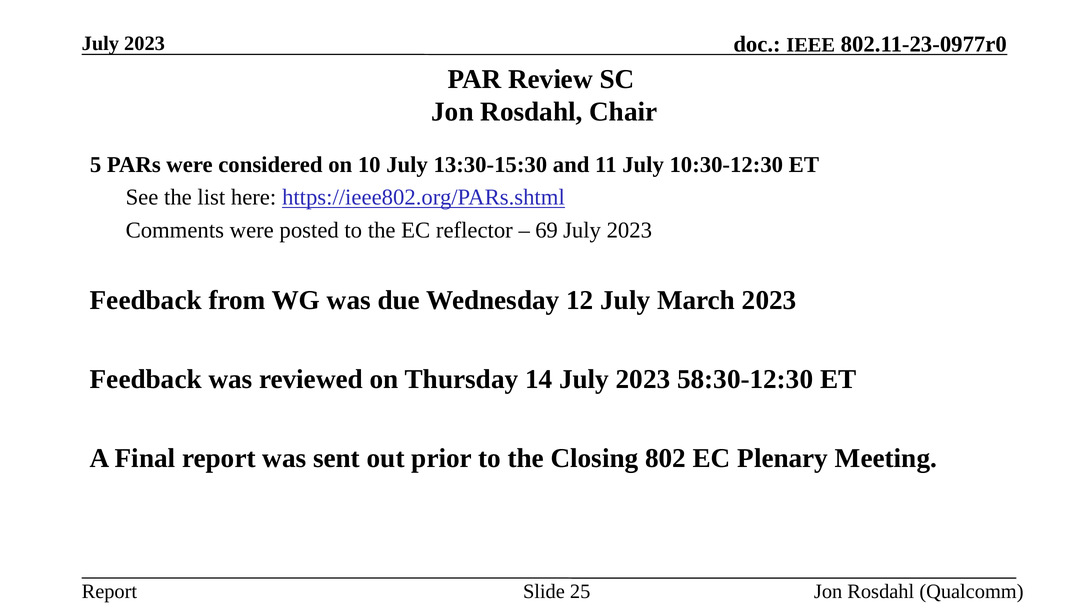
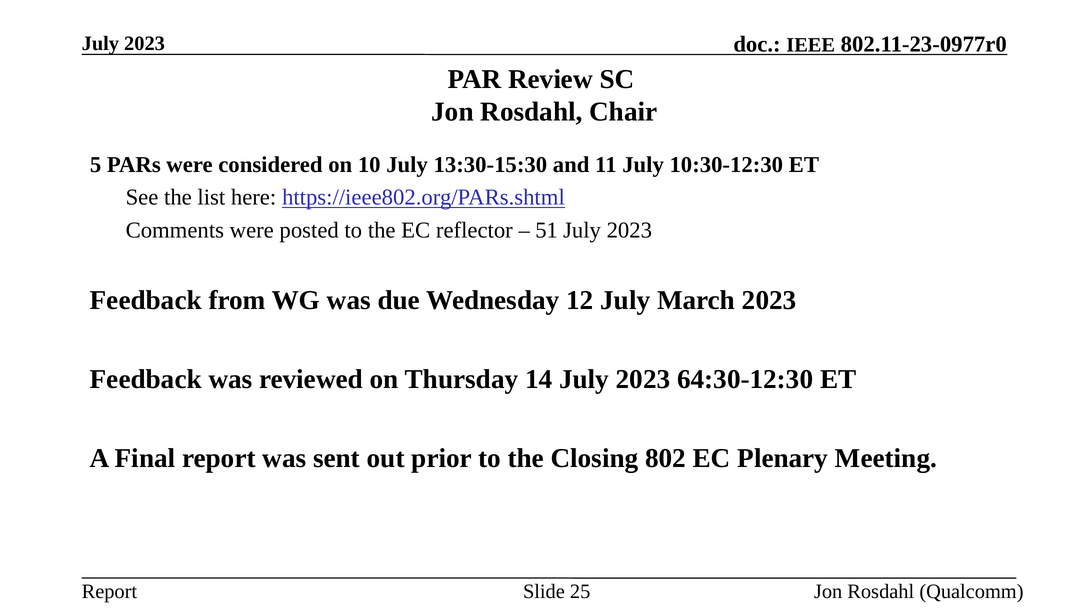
69: 69 -> 51 (547, 231)
58:30-12:30: 58:30-12:30 -> 64:30-12:30 (745, 380)
